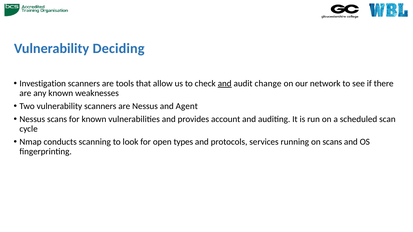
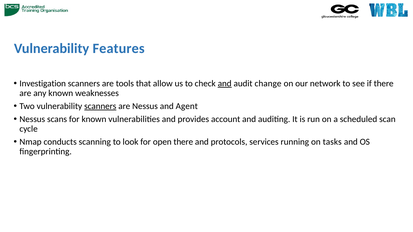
Deciding: Deciding -> Features (119, 48)
scanners underline: none -> present (100, 106)
open types: types -> there (183, 142)
on scans: scans -> tasks (332, 142)
